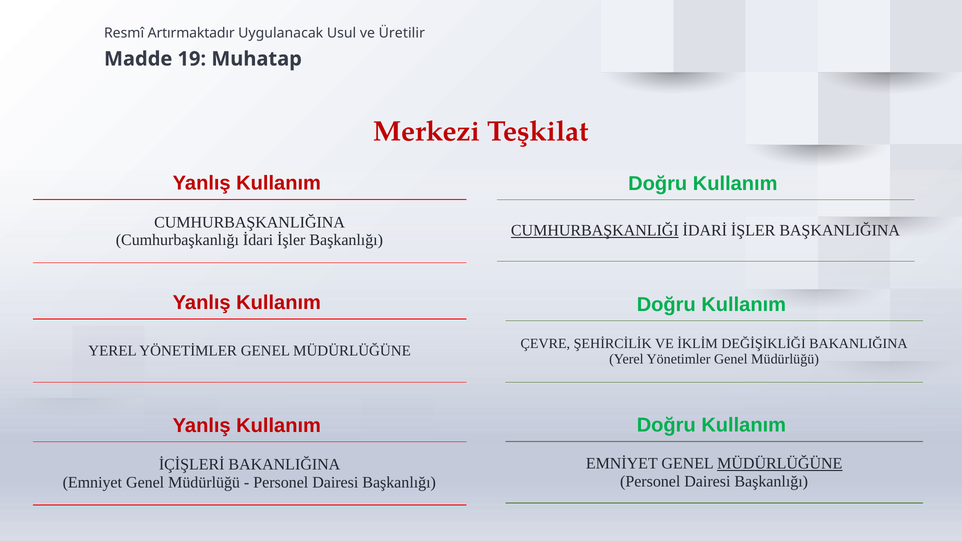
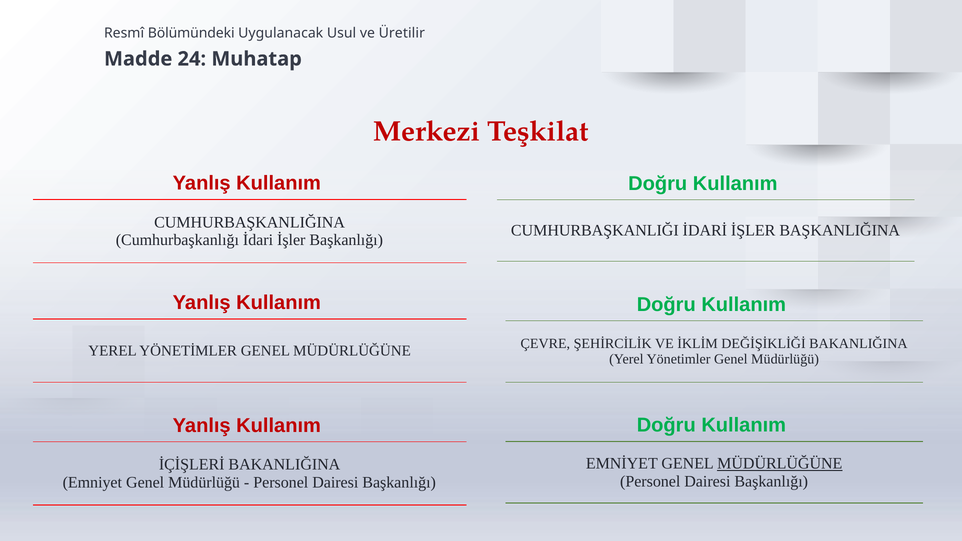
Artırmaktadır: Artırmaktadır -> Bölümündeki (191, 33)
19: 19 -> 24 (192, 59)
CUMHURBAŞKANLIĞI underline: present -> none (595, 231)
